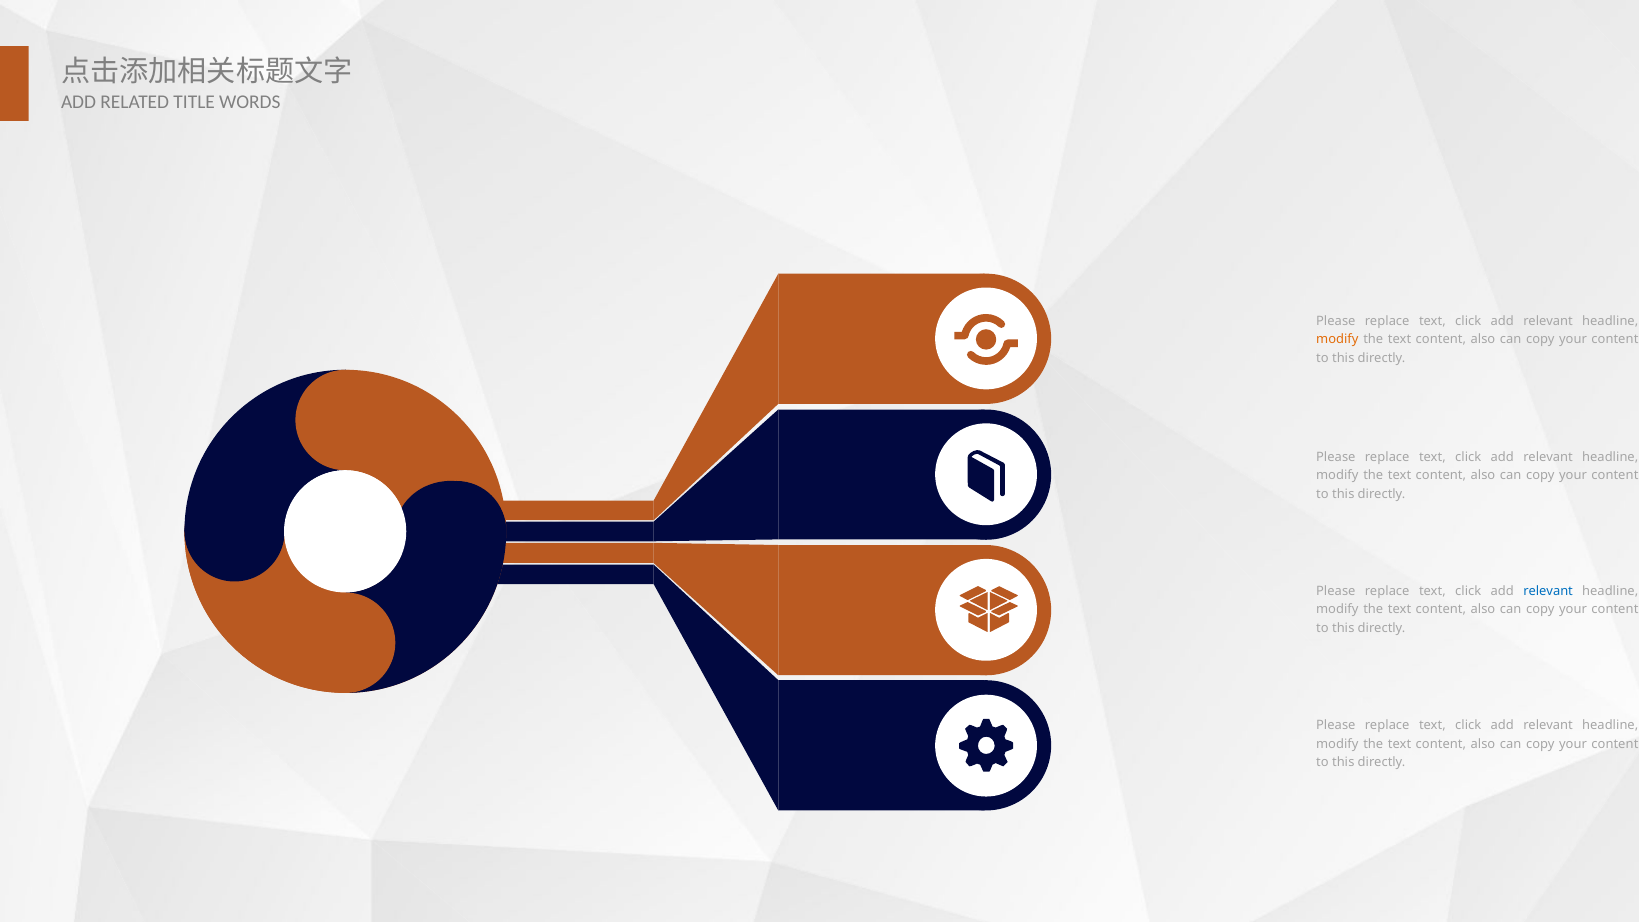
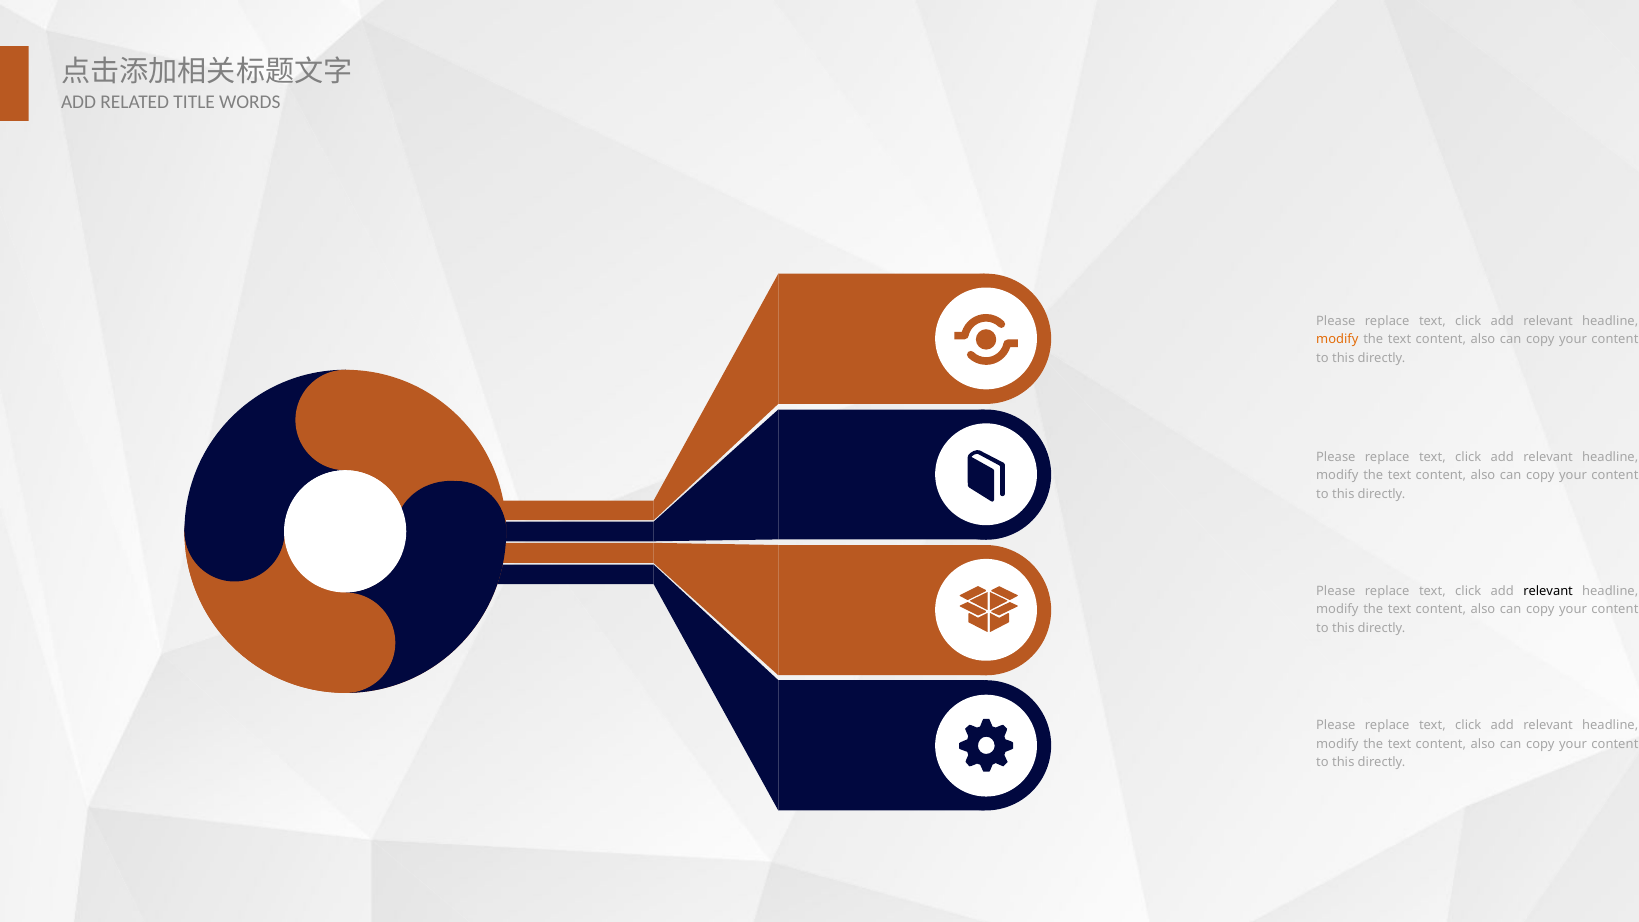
relevant colour: blue -> black (1548, 591)
